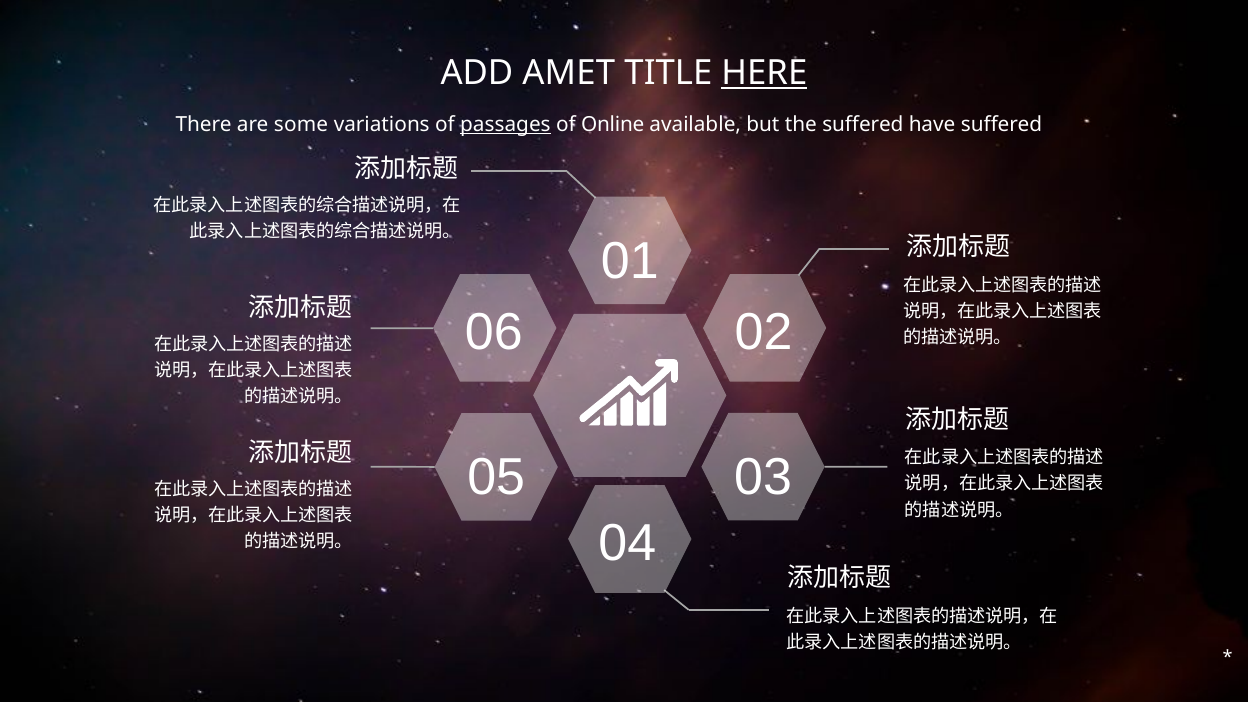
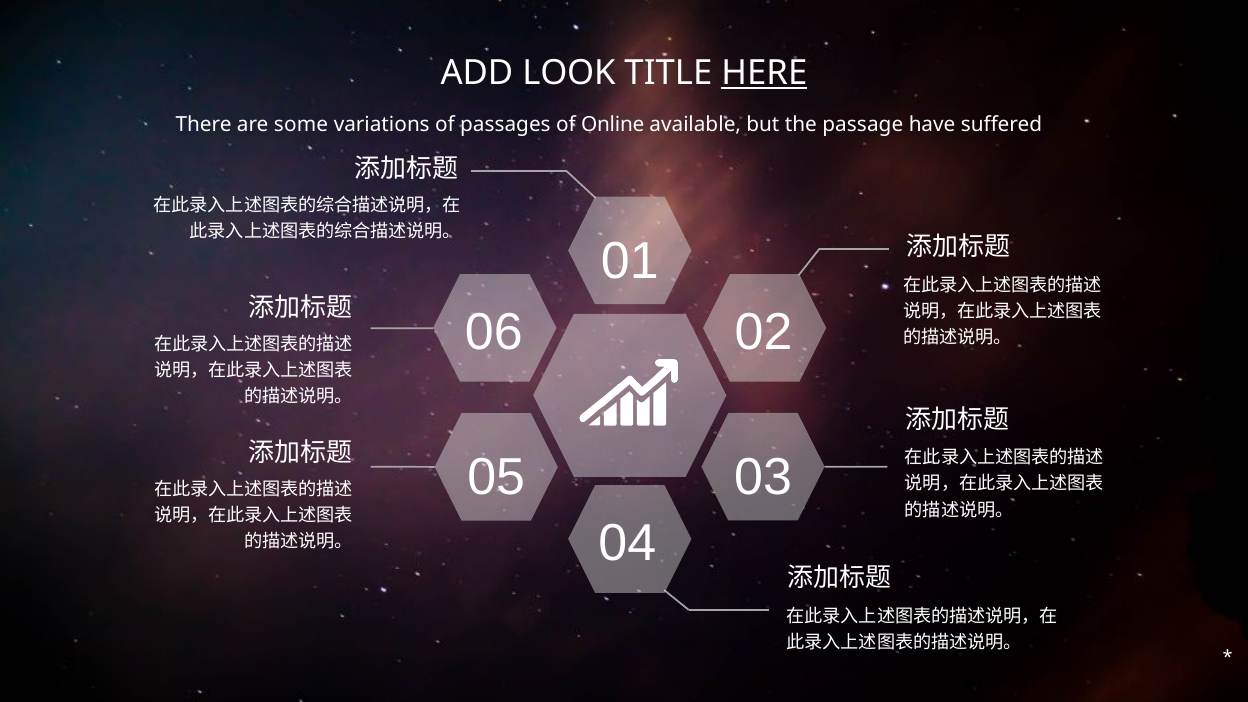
AMET: AMET -> LOOK (569, 73)
passages underline: present -> none (505, 125)
the suffered: suffered -> passage (863, 125)
